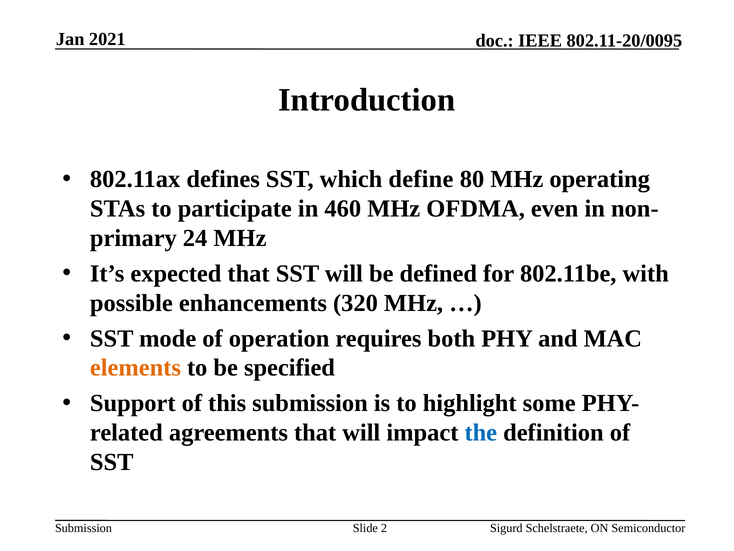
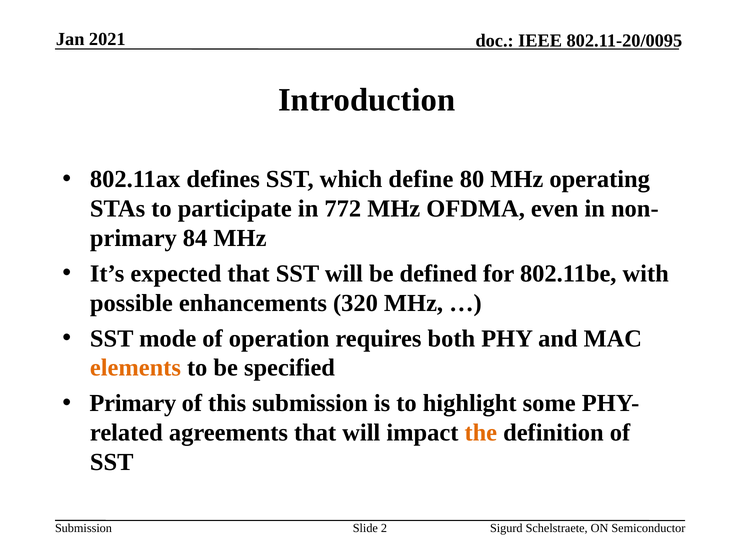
460: 460 -> 772 (343, 208)
24: 24 -> 84 (195, 238)
Support: Support -> Primary (133, 403)
the colour: blue -> orange (481, 432)
